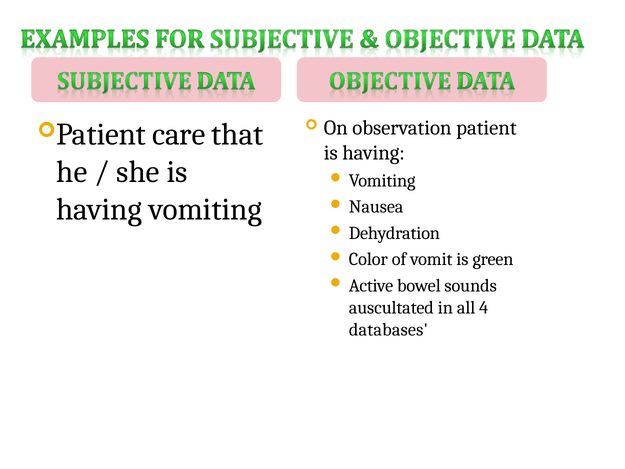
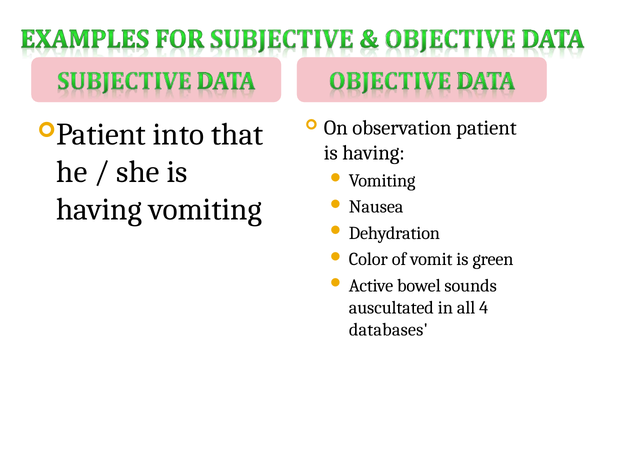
care: care -> into (179, 135)
